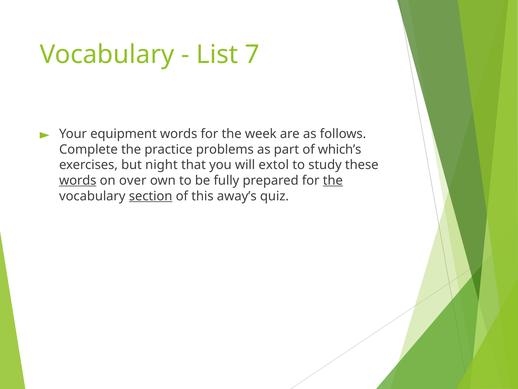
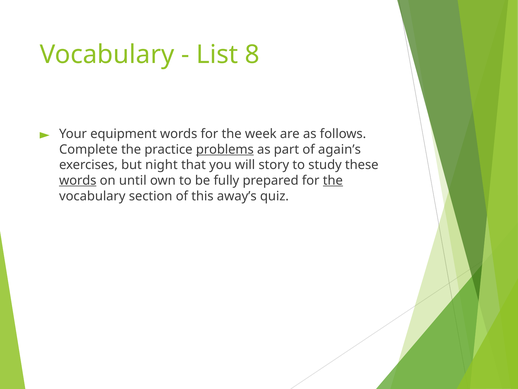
7: 7 -> 8 (252, 54)
problems underline: none -> present (225, 149)
which’s: which’s -> again’s (340, 149)
extol: extol -> story (274, 165)
over: over -> until (133, 180)
section underline: present -> none (151, 196)
